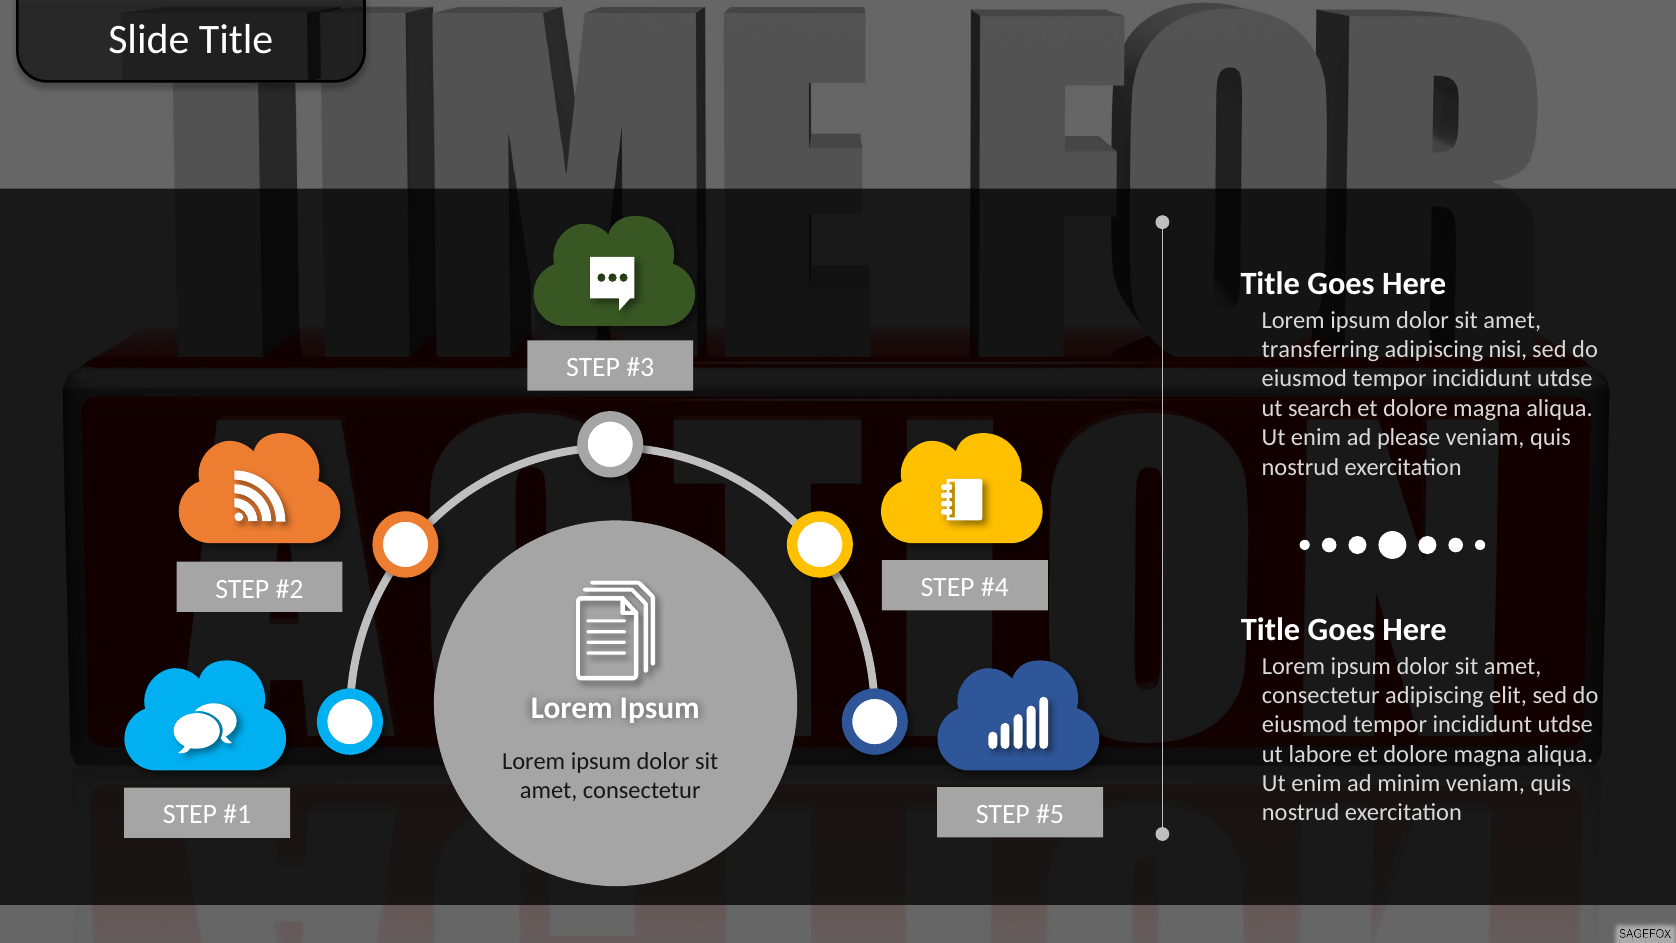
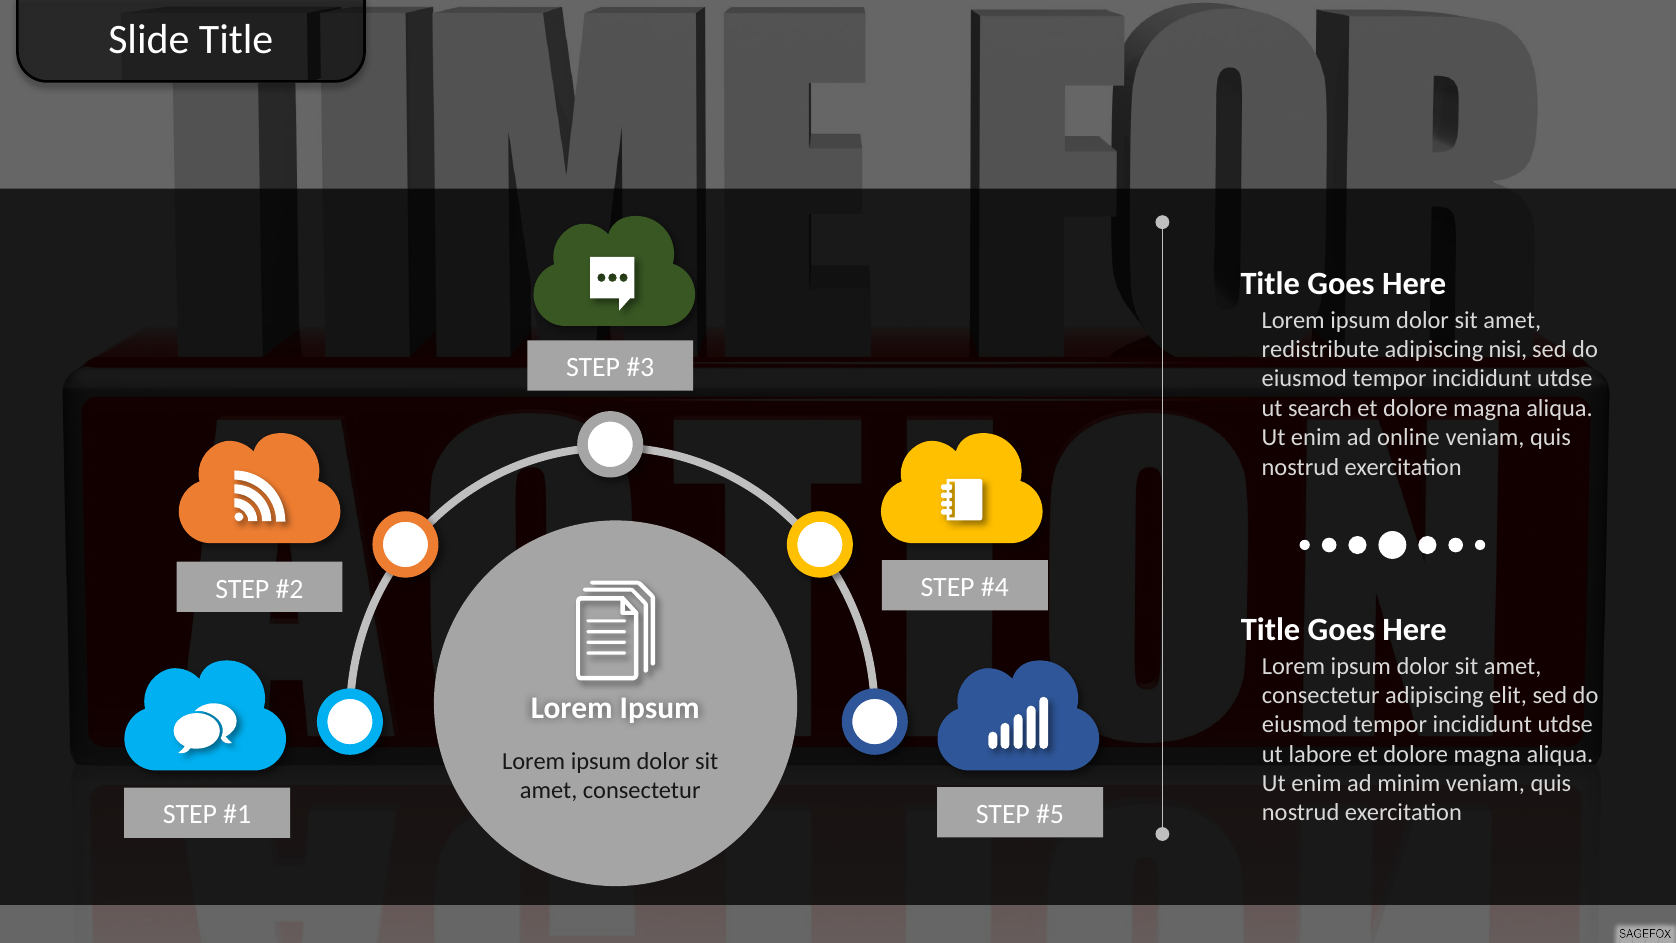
transferring: transferring -> redistribute (1320, 349)
please: please -> online (1408, 437)
